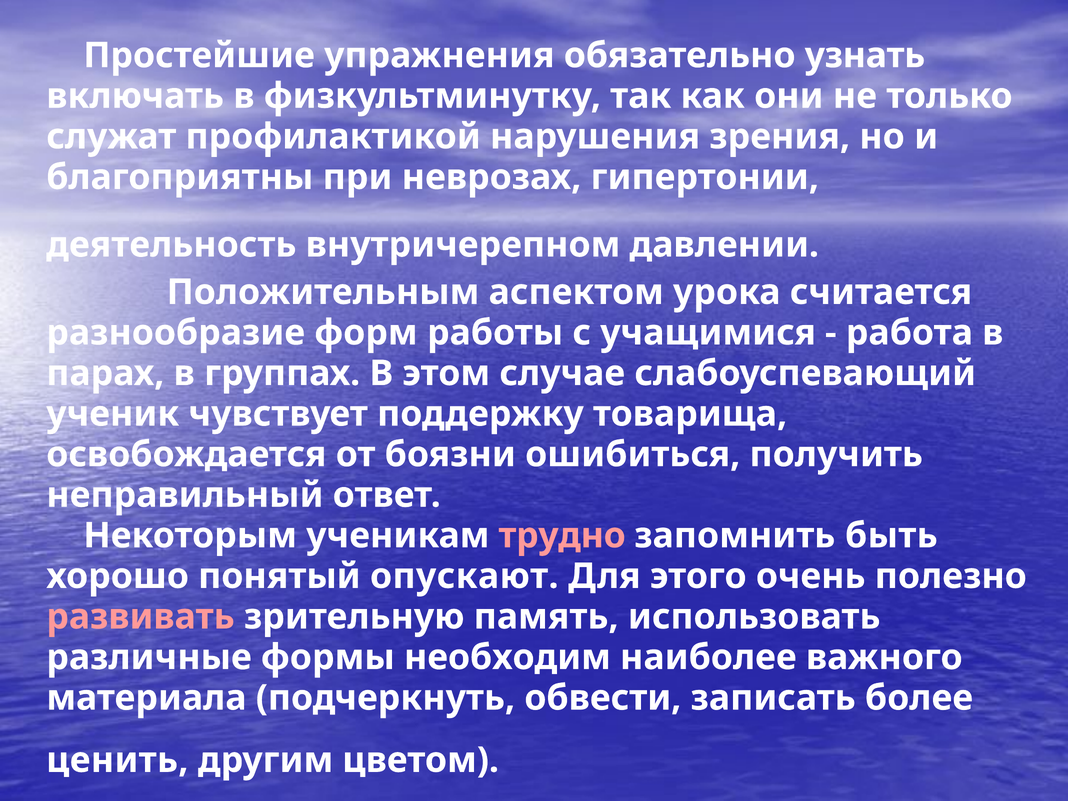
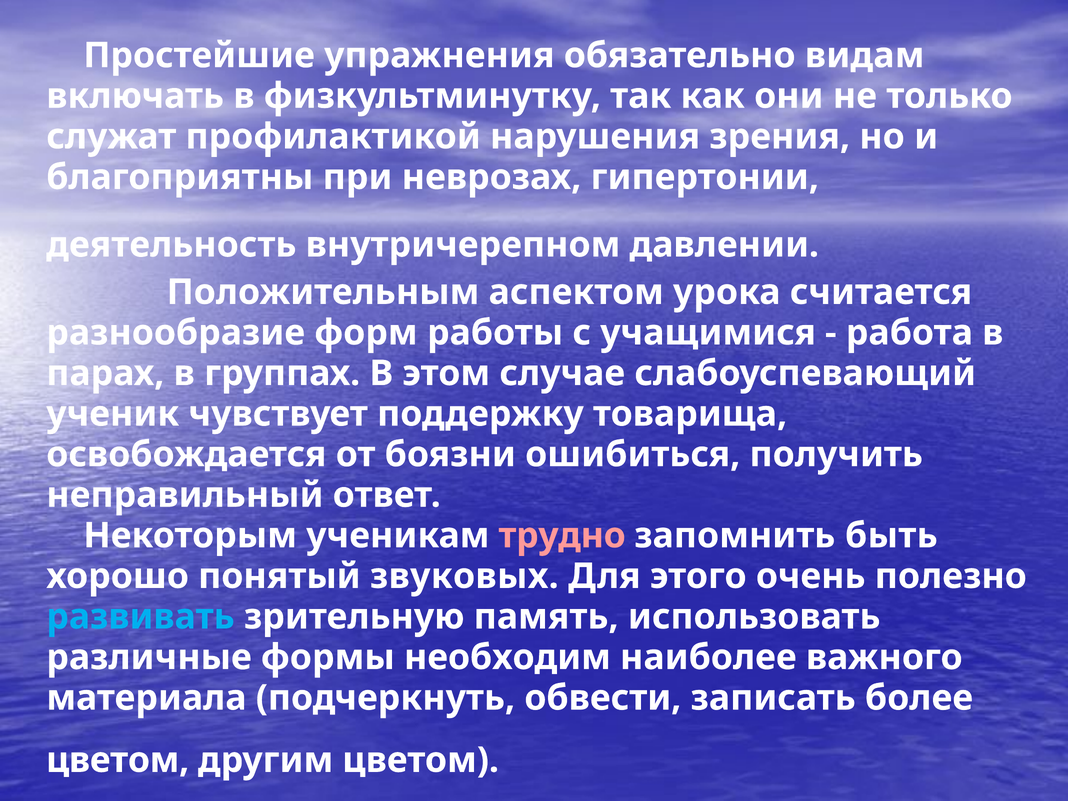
узнать: узнать -> видам (865, 55)
опускают: опускают -> звуковых (464, 576)
развивать colour: pink -> light blue (141, 617)
ценить: ценить -> цветом (118, 760)
